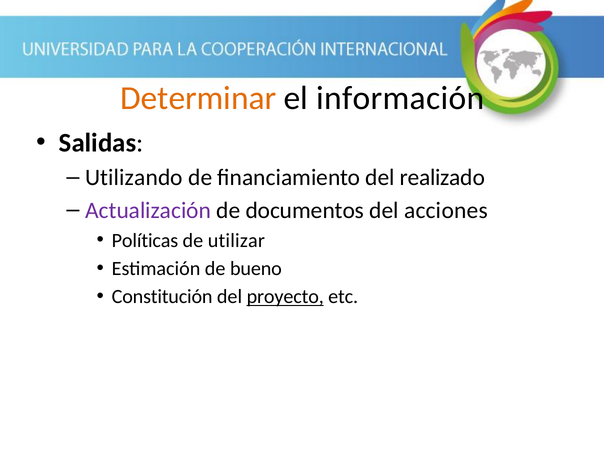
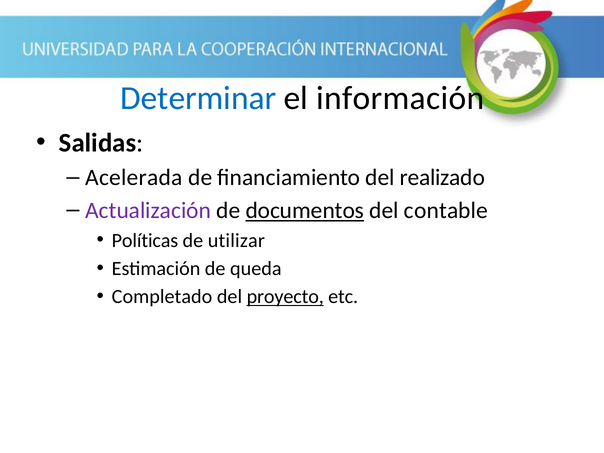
Determinar colour: orange -> blue (198, 98)
Utilizando: Utilizando -> Acelerada (134, 178)
documentos underline: none -> present (305, 210)
acciones: acciones -> contable (446, 210)
bueno: bueno -> queda (256, 269)
Constitución: Constitución -> Completado (162, 297)
